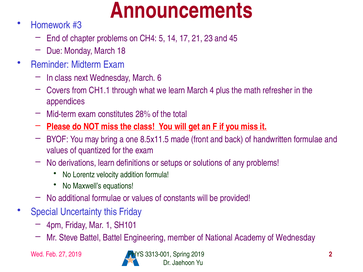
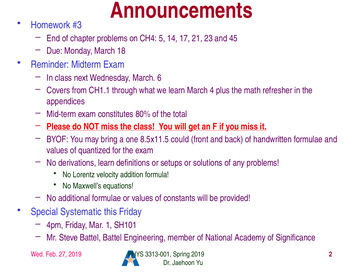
28%: 28% -> 80% (143, 114)
made: made -> could (180, 140)
Uncertainty: Uncertainty -> Systematic (81, 212)
of Wednesday: Wednesday -> Significance (296, 238)
